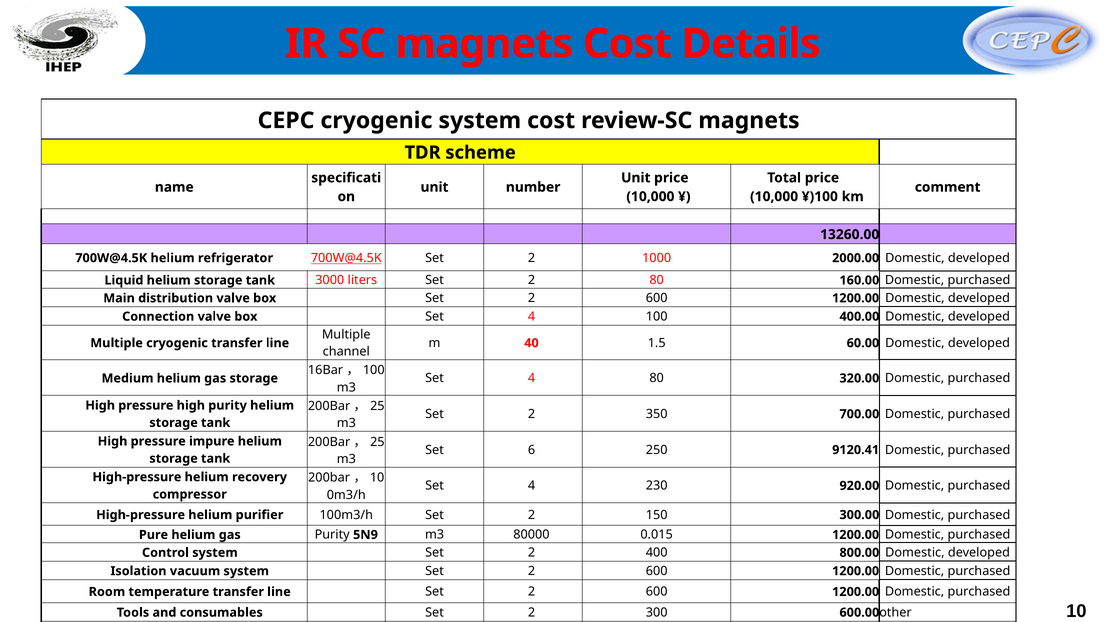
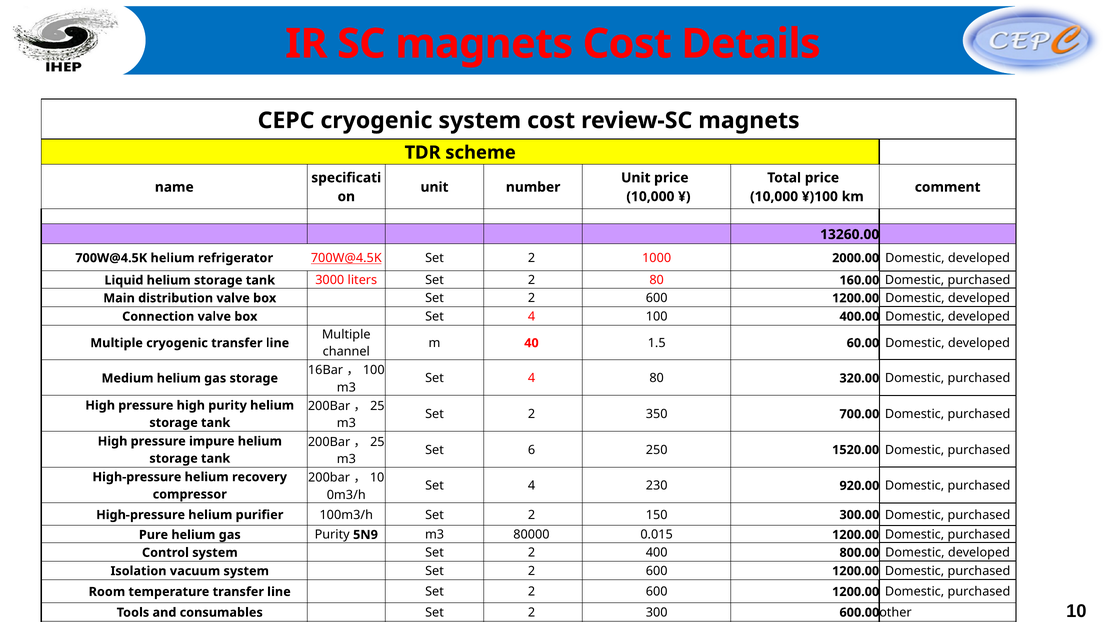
9120.41: 9120.41 -> 1520.00 (856, 450)
